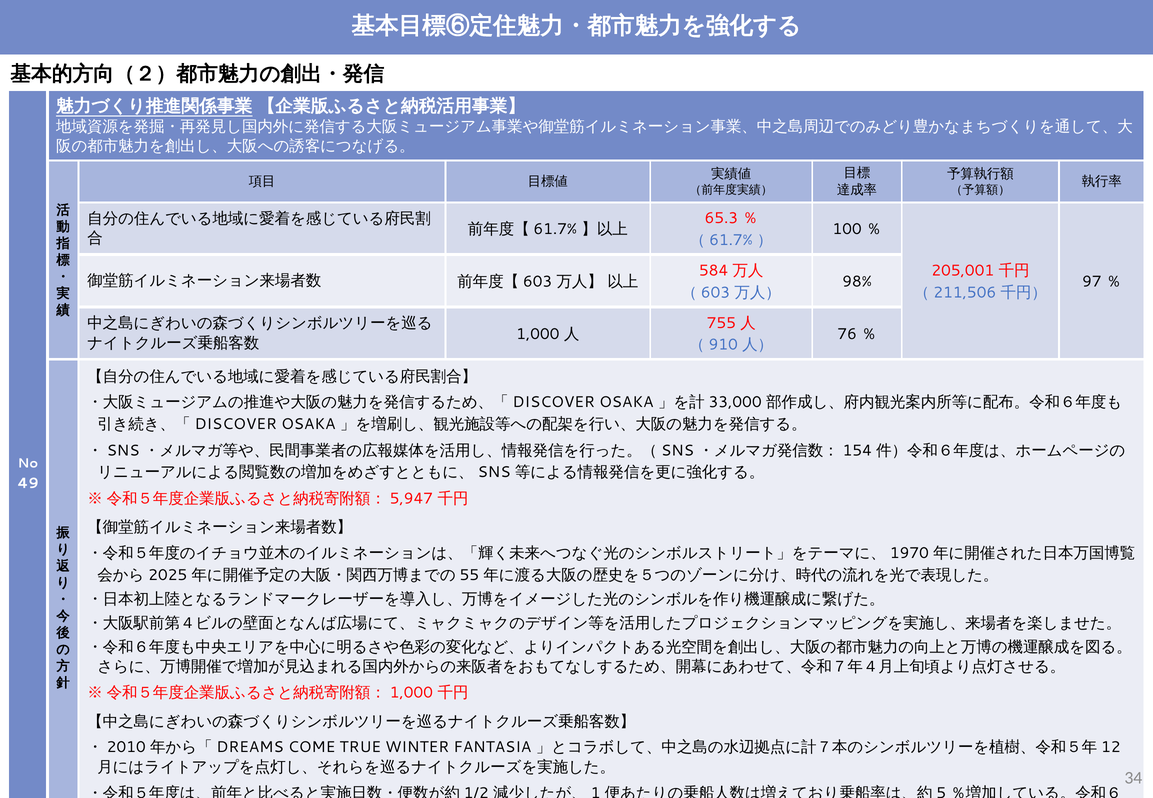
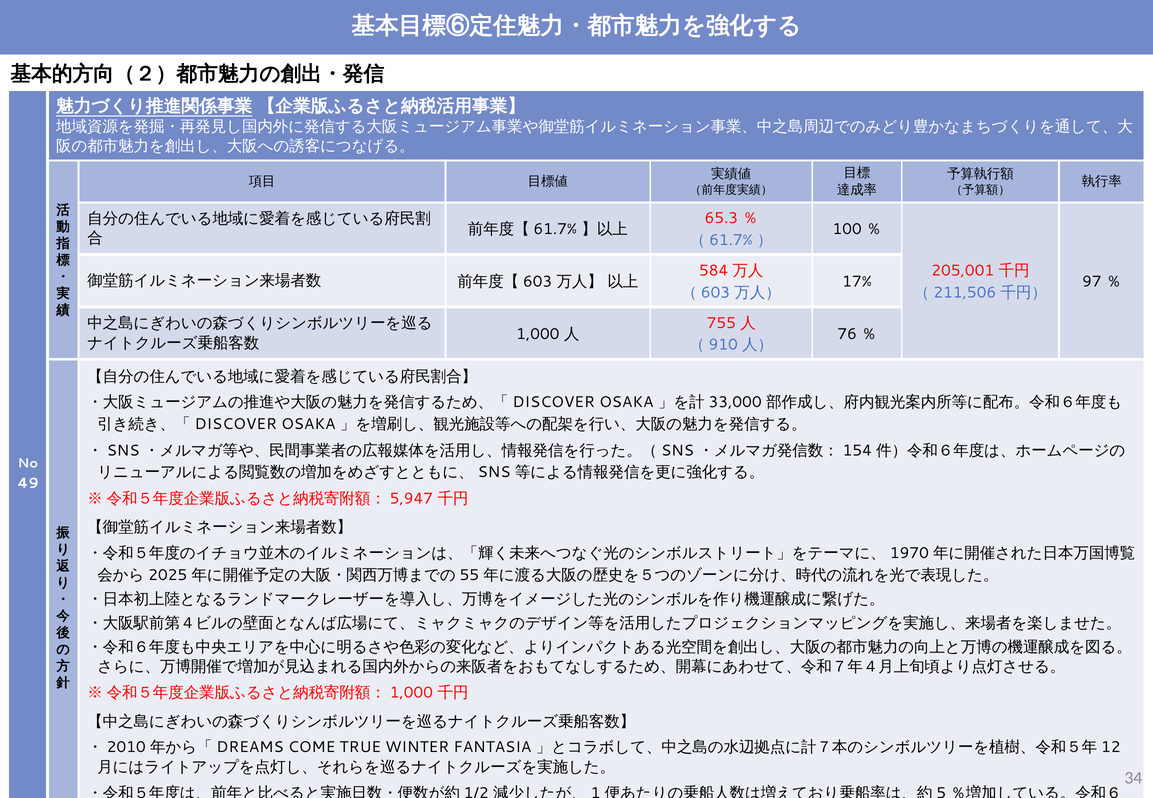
98%: 98% -> 17% (857, 282)
